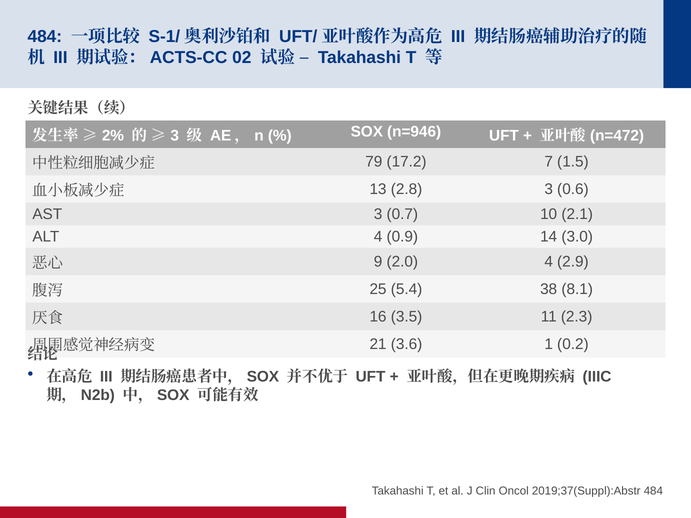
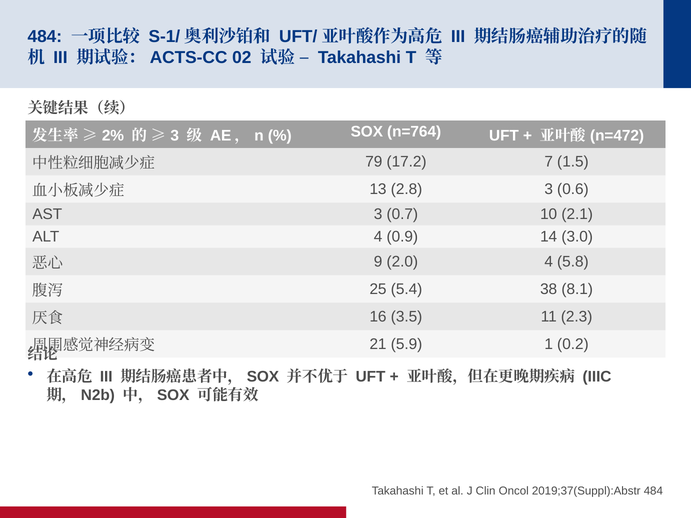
n=946: n=946 -> n=764 (414, 132)
2.9: 2.9 -> 5.8 (573, 262)
3.6: 3.6 -> 5.9 (407, 344)
